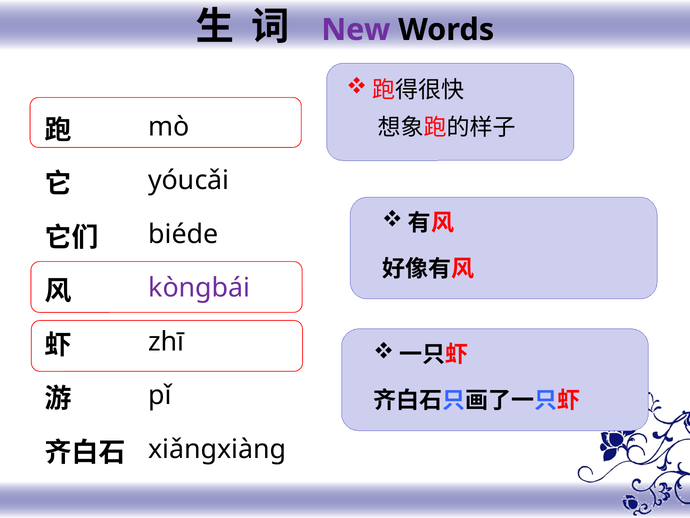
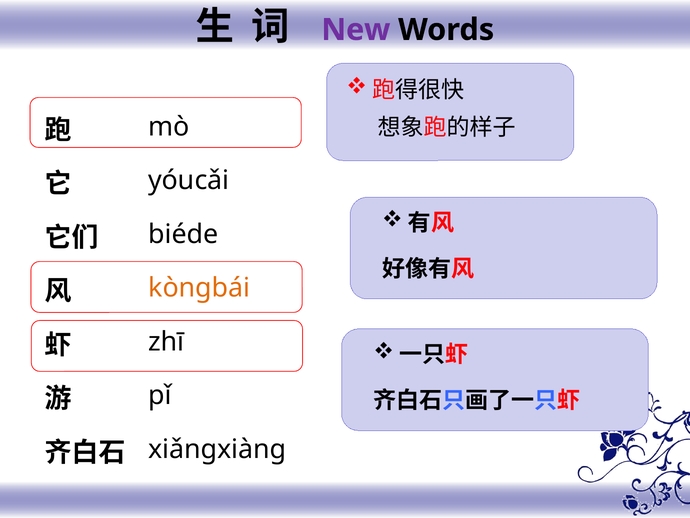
kònɡbái colour: purple -> orange (199, 288)
